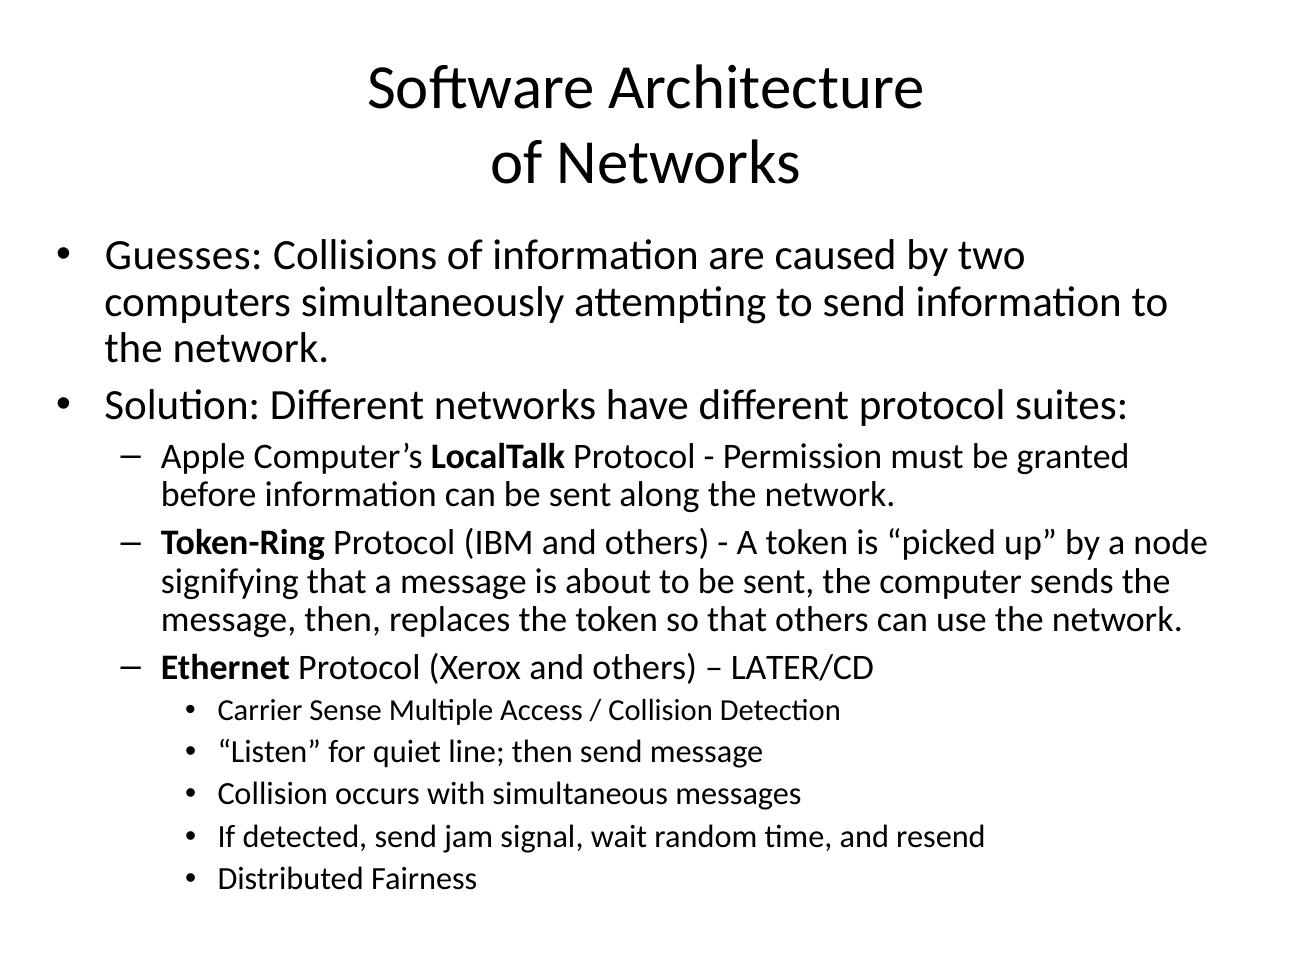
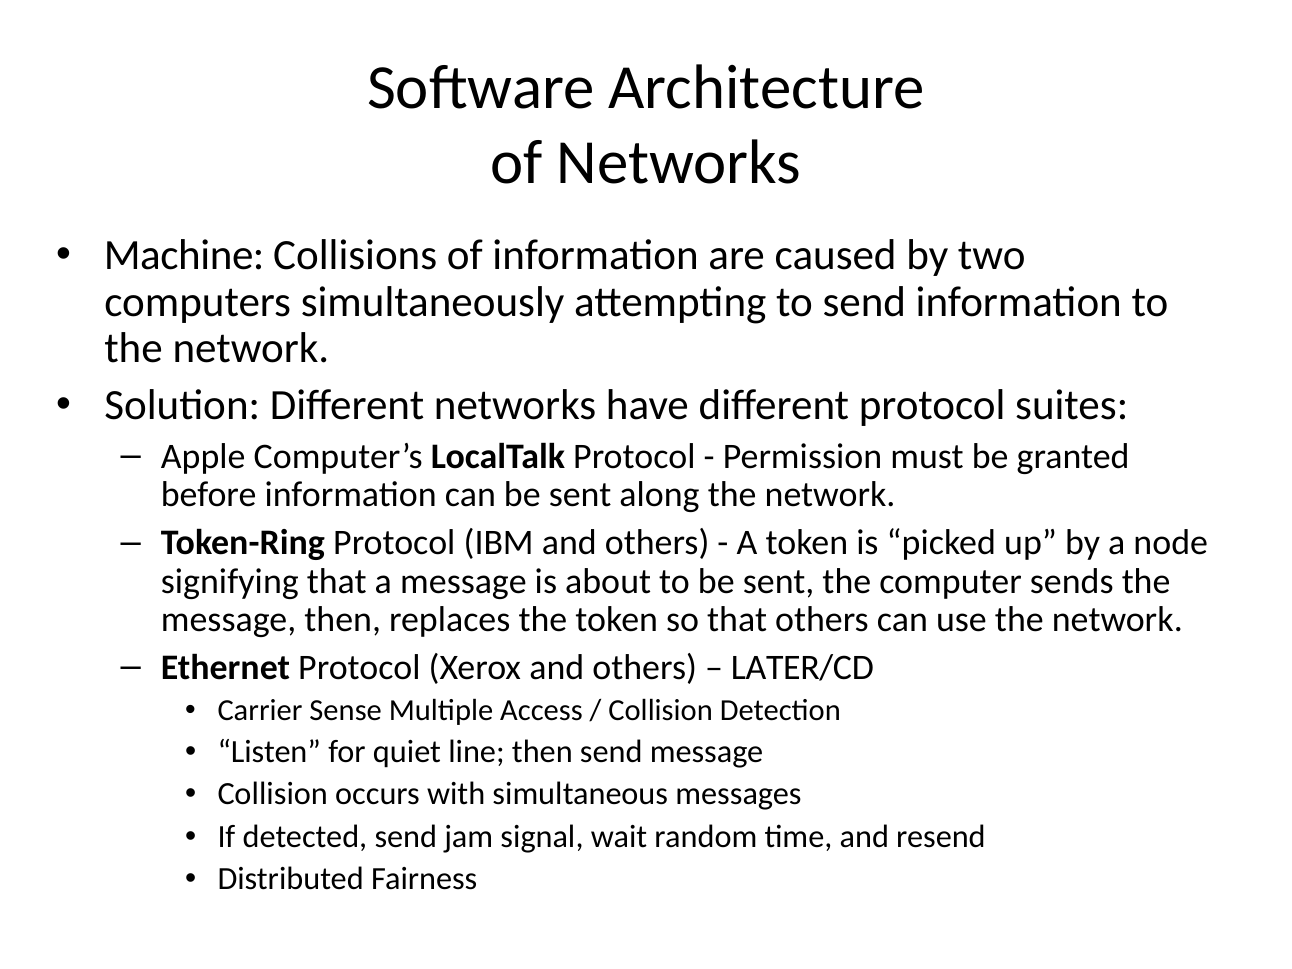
Guesses: Guesses -> Machine (184, 256)
